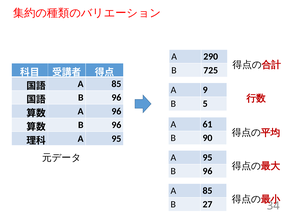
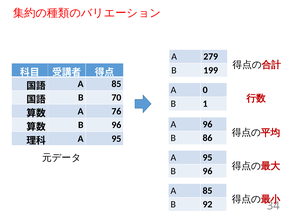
290: 290 -> 279 (211, 57)
725: 725 -> 199 (211, 70)
9: 9 -> 0 (205, 90)
96: 96 -> 70 (116, 98)
5: 5 -> 1 (205, 104)
A 96: 96 -> 76 (116, 112)
A 61: 61 -> 96 (207, 125)
90: 90 -> 86 (207, 138)
27: 27 -> 92 (207, 205)
